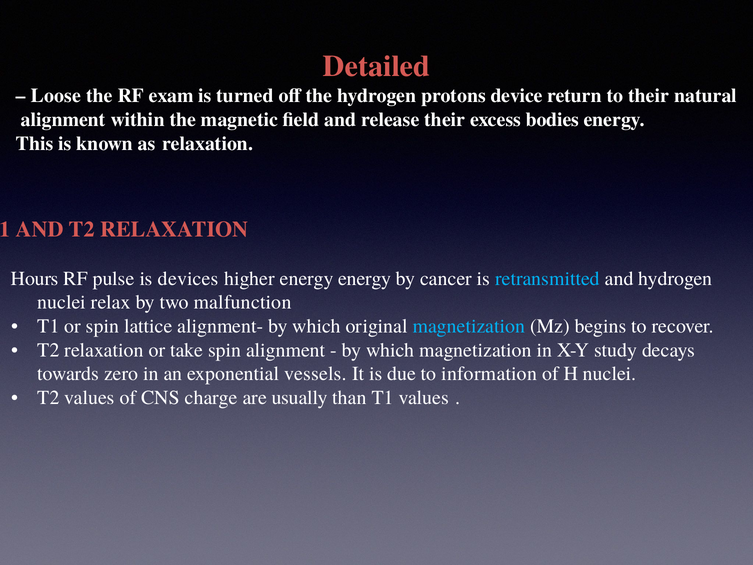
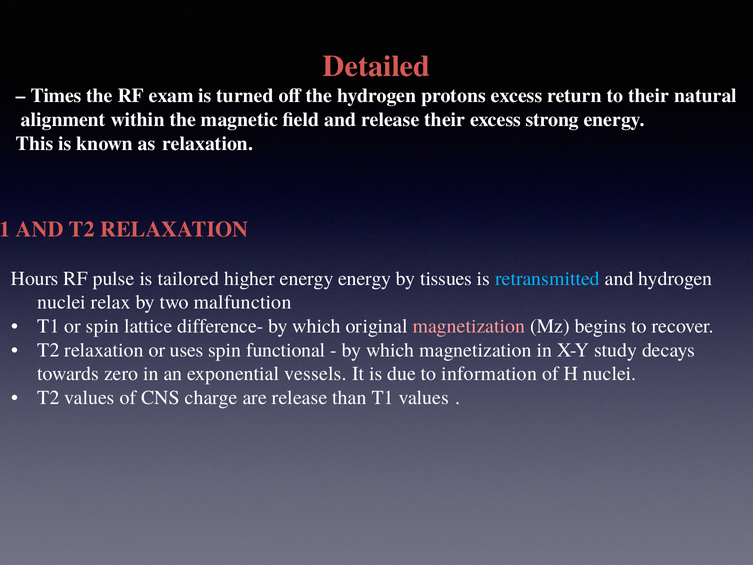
Loose: Loose -> Times (56, 96)
protons device: device -> excess (516, 96)
bodies: bodies -> strong (552, 120)
devices: devices -> tailored (188, 278)
cancer: cancer -> tissues (446, 278)
alignment-: alignment- -> difference- (220, 326)
magnetization colour: light blue -> pink (469, 326)
take: take -> uses (187, 350)
spin alignment: alignment -> functional (286, 350)
are usually: usually -> release (300, 398)
